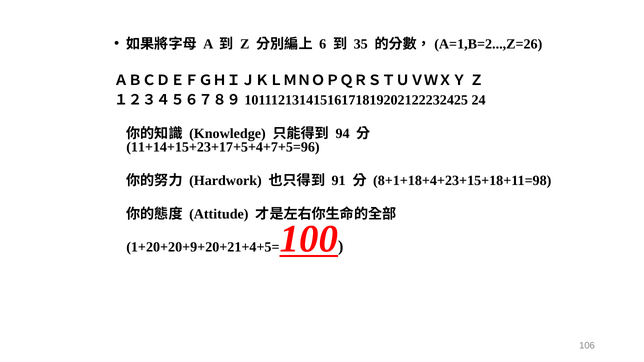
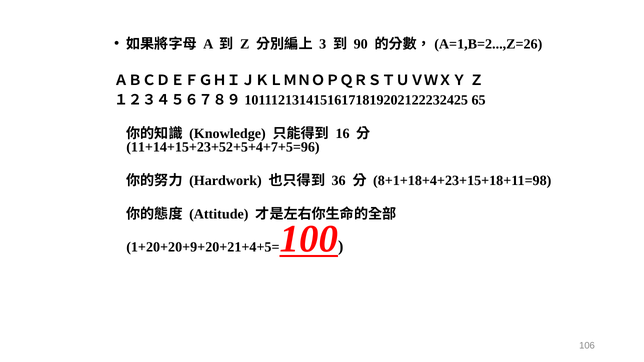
6: 6 -> 3 (323, 44)
35: 35 -> 90 (361, 44)
24: 24 -> 65 (479, 100)
94: 94 -> 16 (343, 134)
11+14+15+23+17+5+4+7+5=96: 11+14+15+23+17+5+4+7+5=96 -> 11+14+15+23+52+5+4+7+5=96 (223, 147)
91: 91 -> 36 (339, 181)
